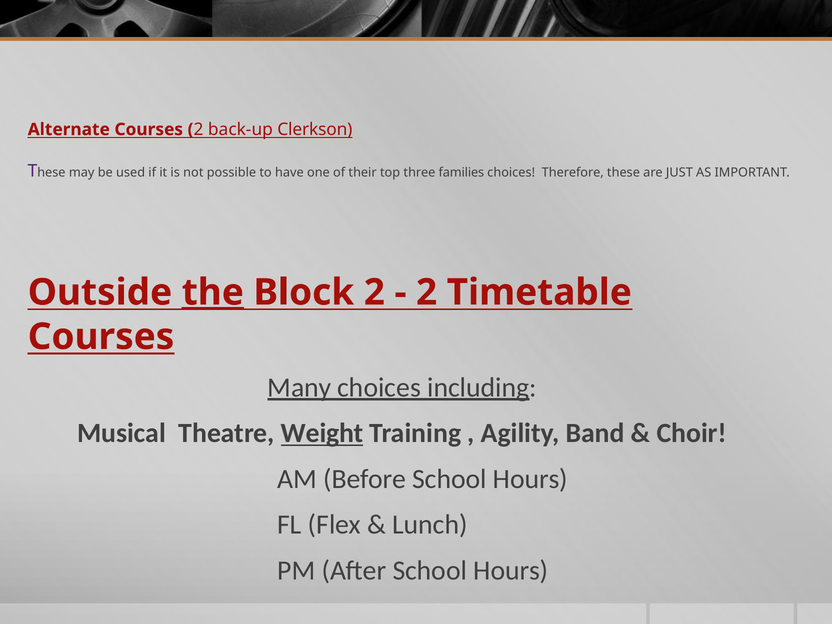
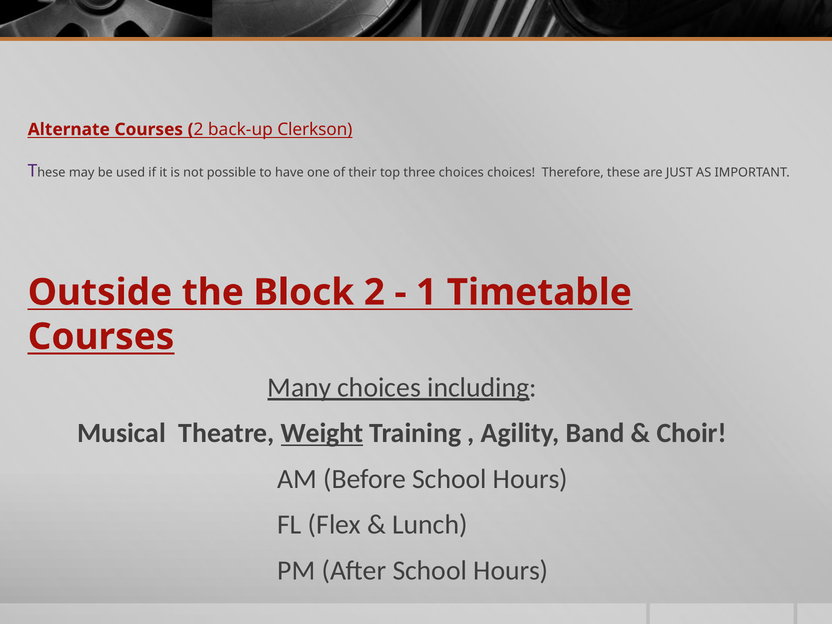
three families: families -> choices (461, 173)
the underline: present -> none (213, 292)
2: 2 -> 1 (427, 292)
